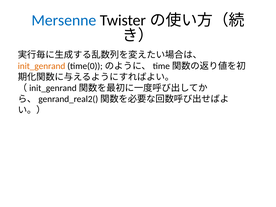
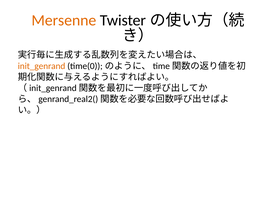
Mersenne colour: blue -> orange (64, 20)
